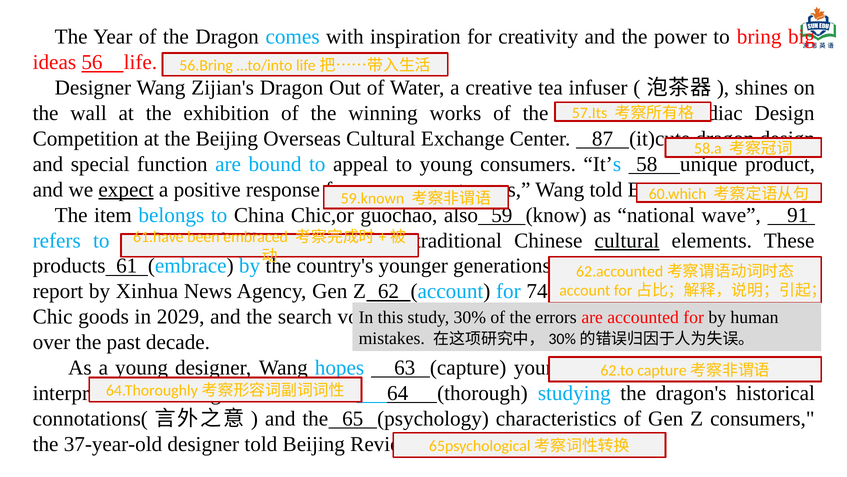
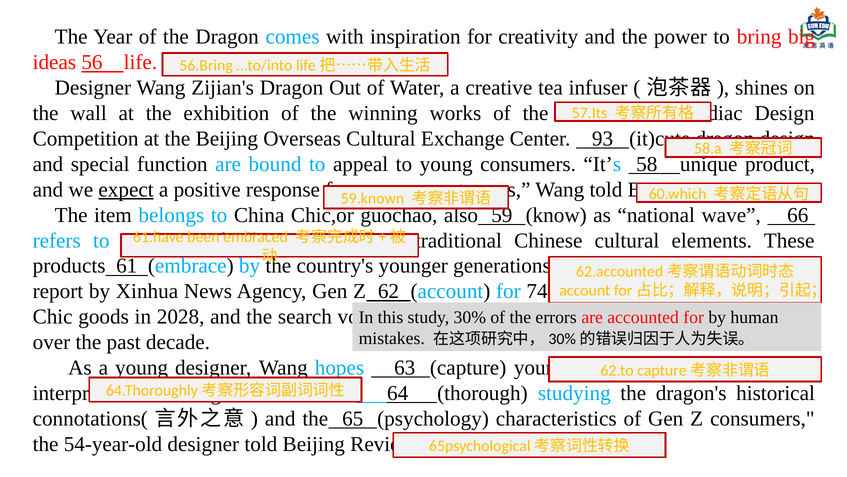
87: 87 -> 93 (603, 139)
91: 91 -> 66 (798, 215)
cultural underline: present -> none (627, 240)
2029: 2029 -> 2028 (181, 316)
37-year-old: 37-year-old -> 54-year-old (113, 444)
